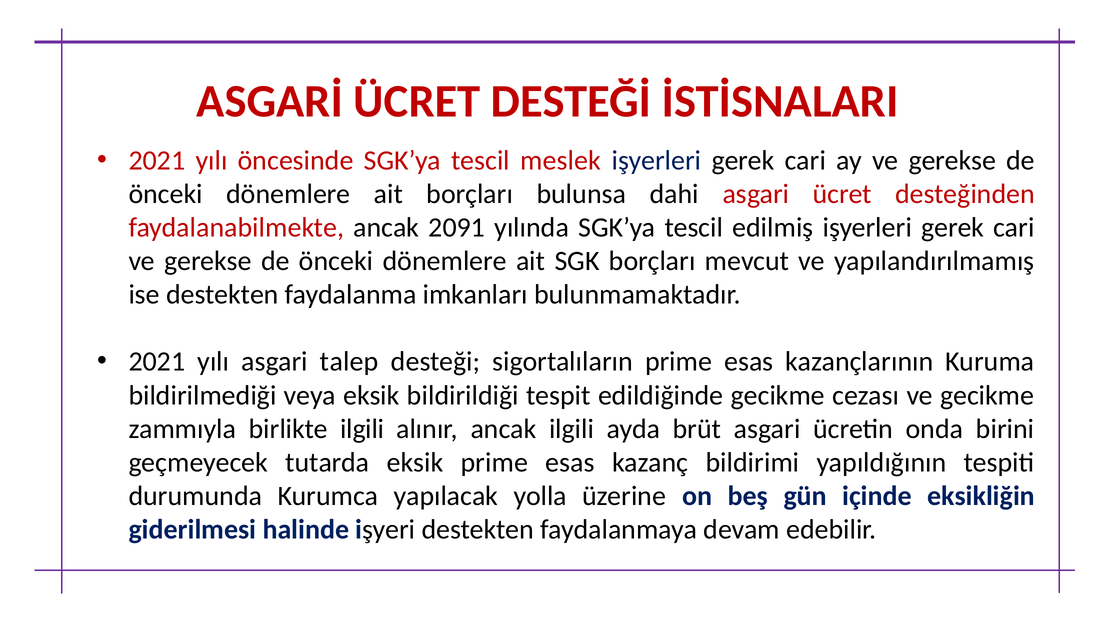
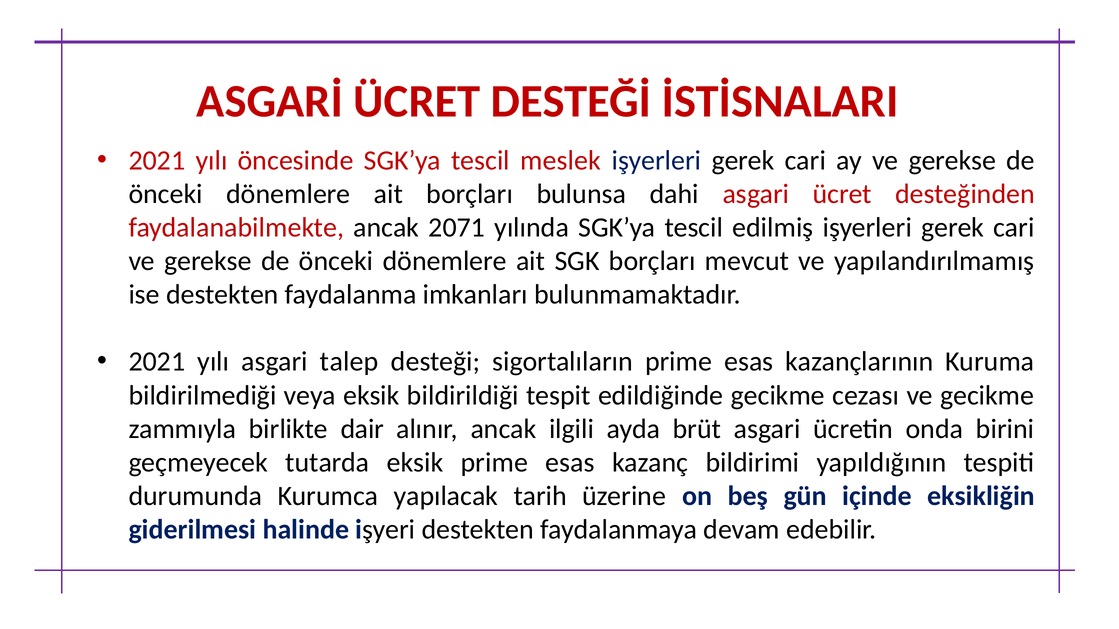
2091: 2091 -> 2071 (457, 228)
birlikte ilgili: ilgili -> dair (362, 429)
yolla: yolla -> tarih (540, 496)
